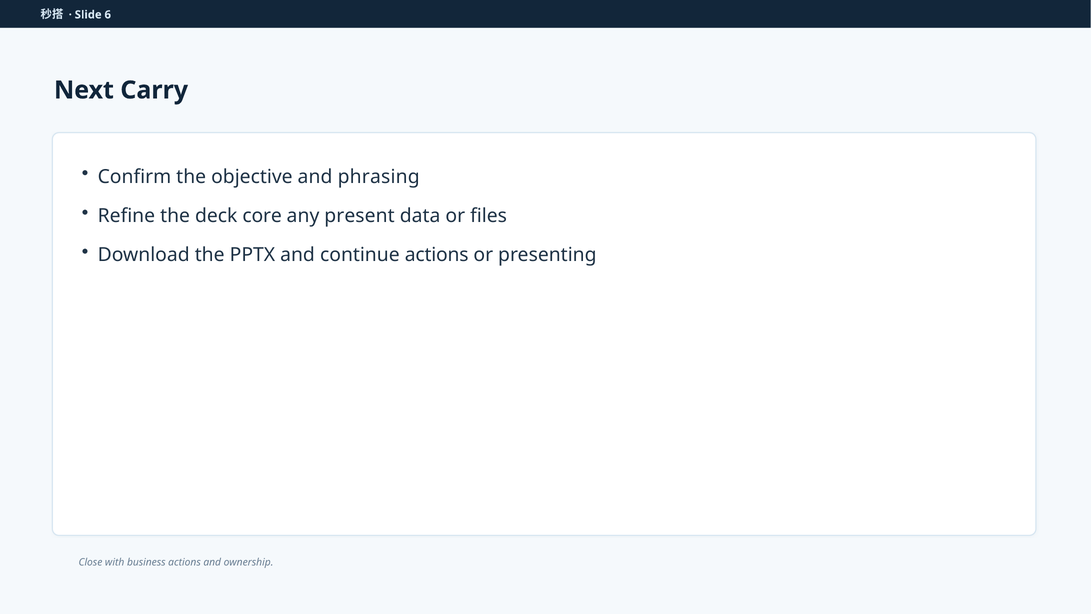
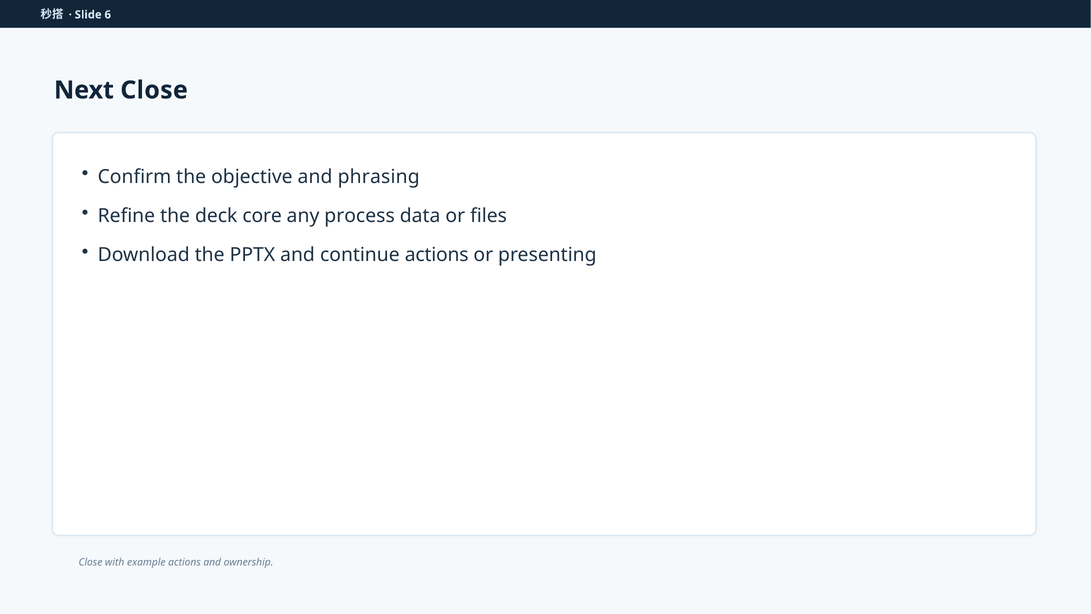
Next Carry: Carry -> Close (154, 90)
present: present -> process (360, 216)
business: business -> example (146, 562)
